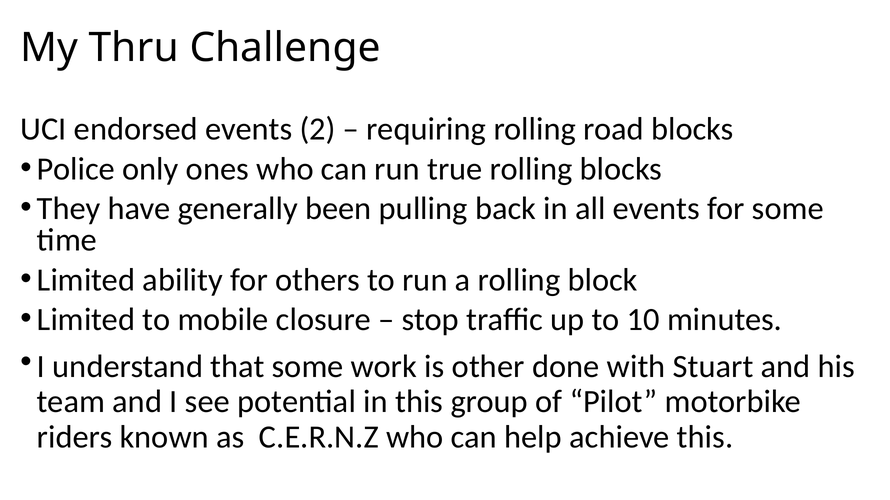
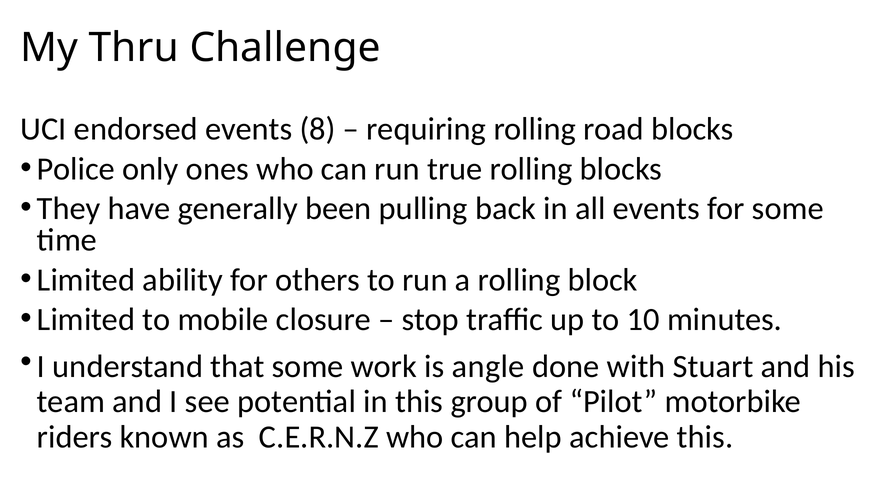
2: 2 -> 8 (318, 129)
other: other -> angle (488, 367)
